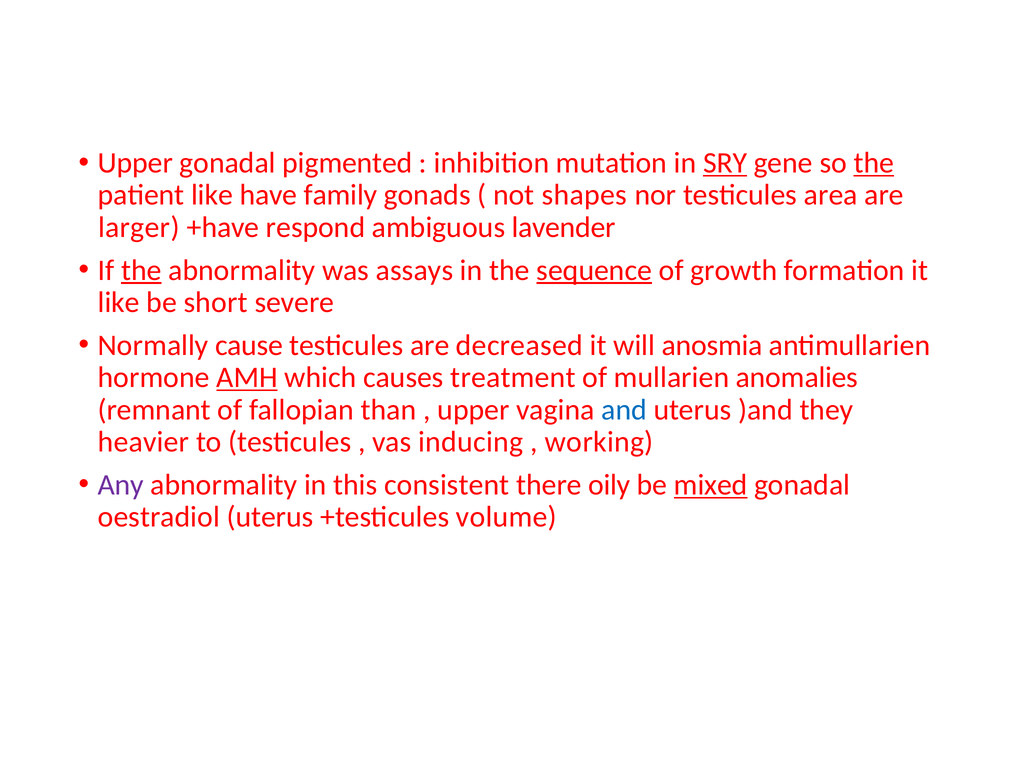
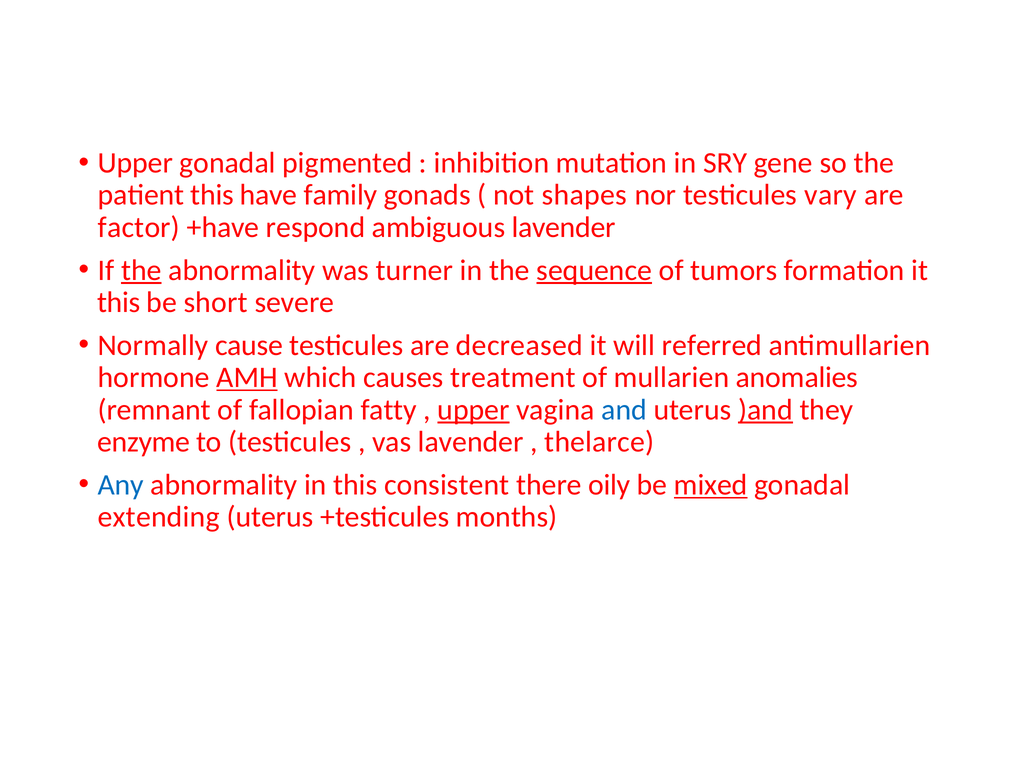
SRY underline: present -> none (725, 163)
the underline: present -> none (874, 163)
patient like: like -> this (212, 195)
area: area -> vary (831, 195)
larger: larger -> factor (139, 227)
assays: assays -> turner (414, 270)
growth: growth -> tumors (734, 270)
like: like -> this (119, 303)
anosmia: anosmia -> referred (712, 345)
than: than -> fatty (389, 410)
upper underline: none -> present (474, 410)
)and underline: none -> present (766, 410)
heavier: heavier -> enzyme (144, 442)
vas inducing: inducing -> lavender (471, 442)
working: working -> thelarce (599, 442)
Any colour: purple -> blue (121, 485)
oestradiol: oestradiol -> extending (159, 517)
volume: volume -> months (507, 517)
